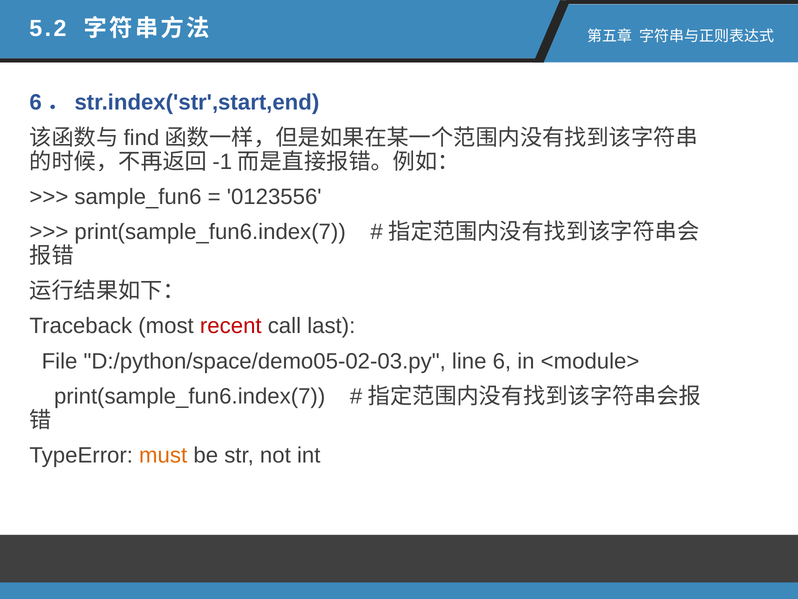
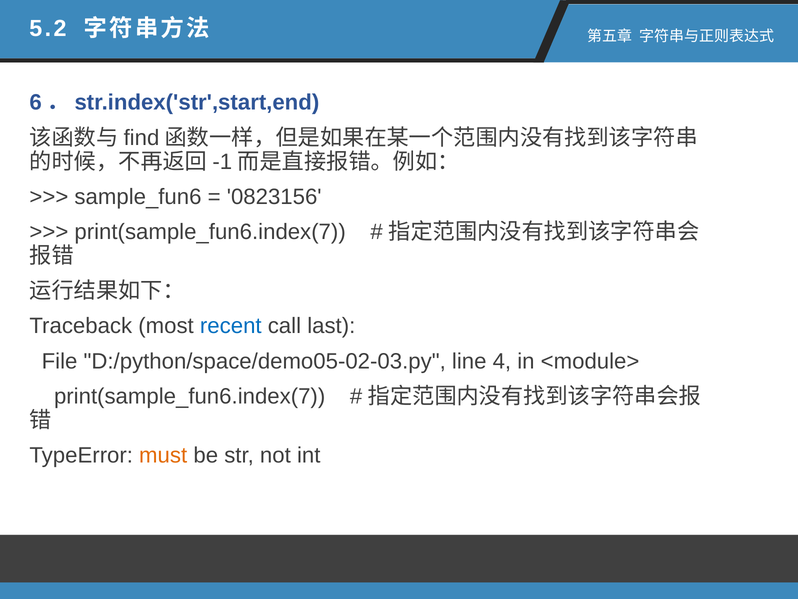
0123556: 0123556 -> 0823156 (274, 197)
recent colour: red -> blue (231, 326)
6: 6 -> 4 (502, 361)
